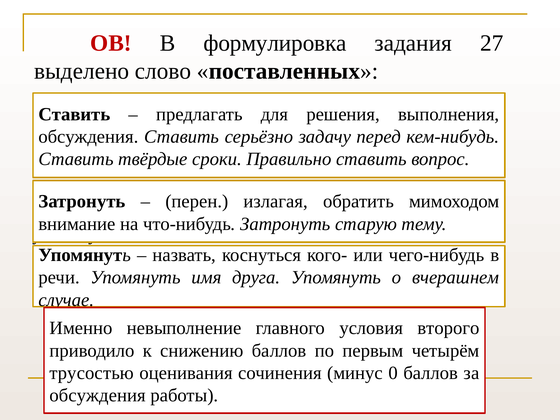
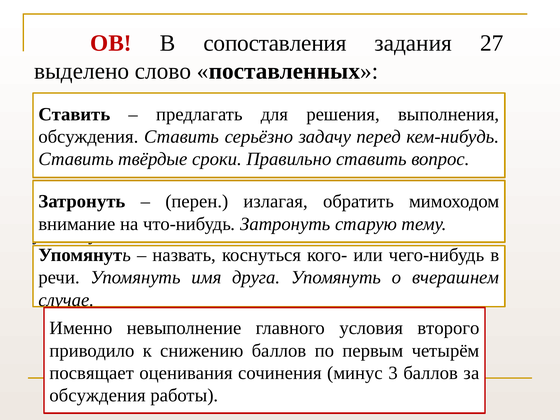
формулировка: формулировка -> сопоставления (275, 43)
трусостью: трусостью -> посвящает (92, 373)
0: 0 -> 3 (393, 373)
